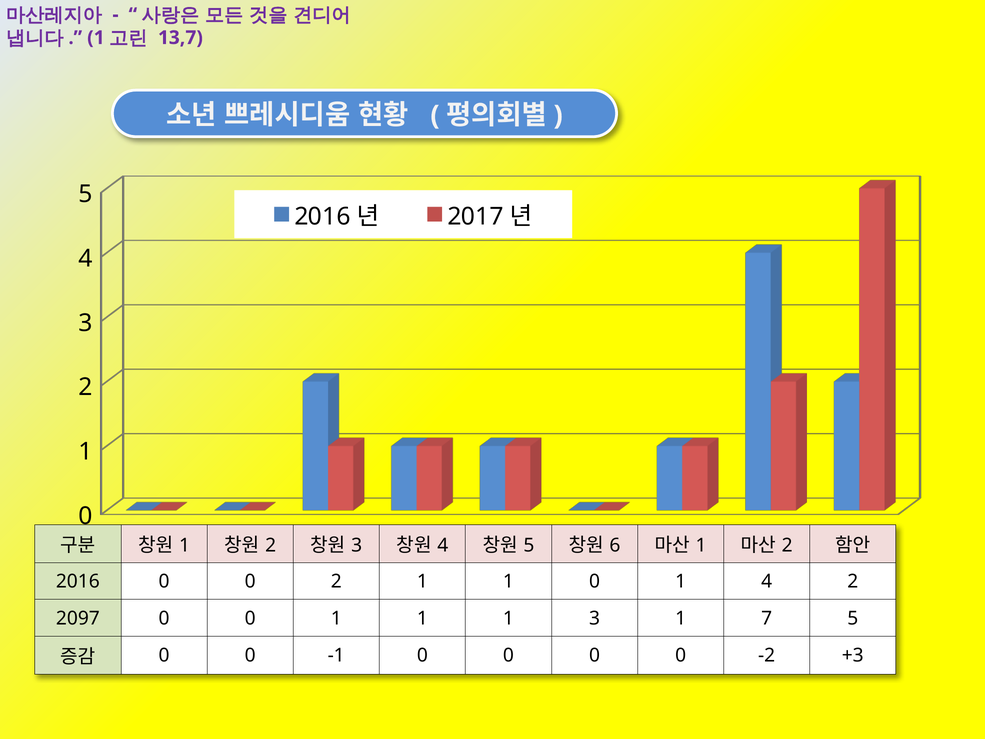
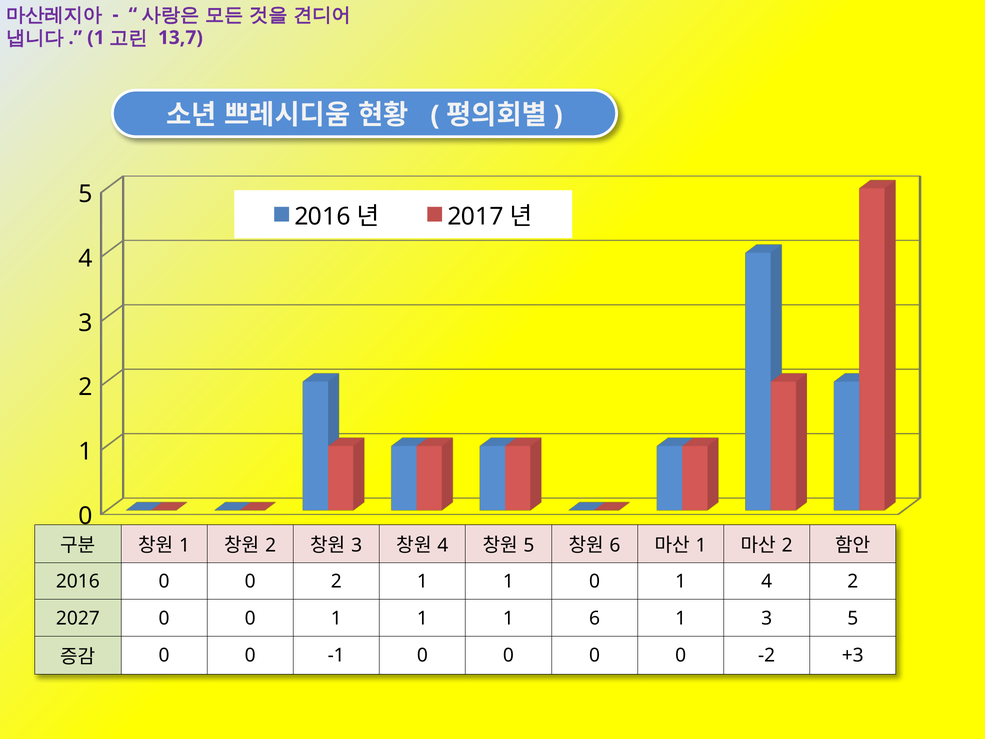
2097: 2097 -> 2027 (78, 618)
1 3: 3 -> 6 (595, 618)
1 7: 7 -> 3 (767, 618)
